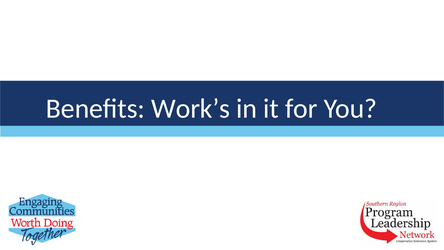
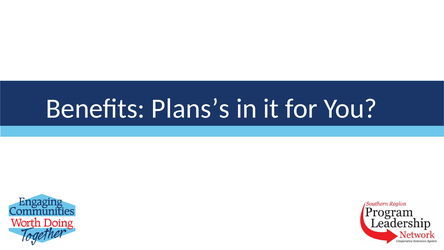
Work’s: Work’s -> Plans’s (190, 109)
